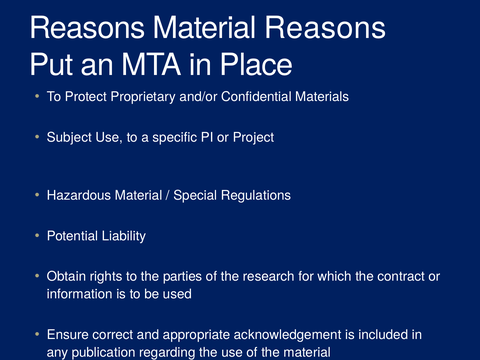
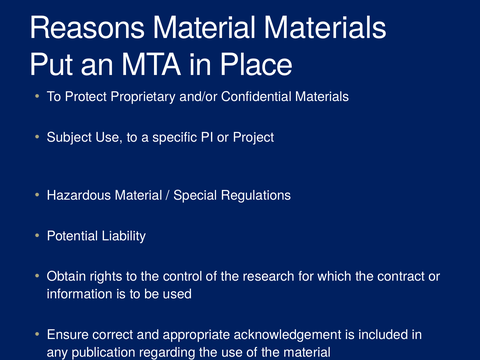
Material Reasons: Reasons -> Materials (325, 28)
parties: parties -> control (183, 277)
